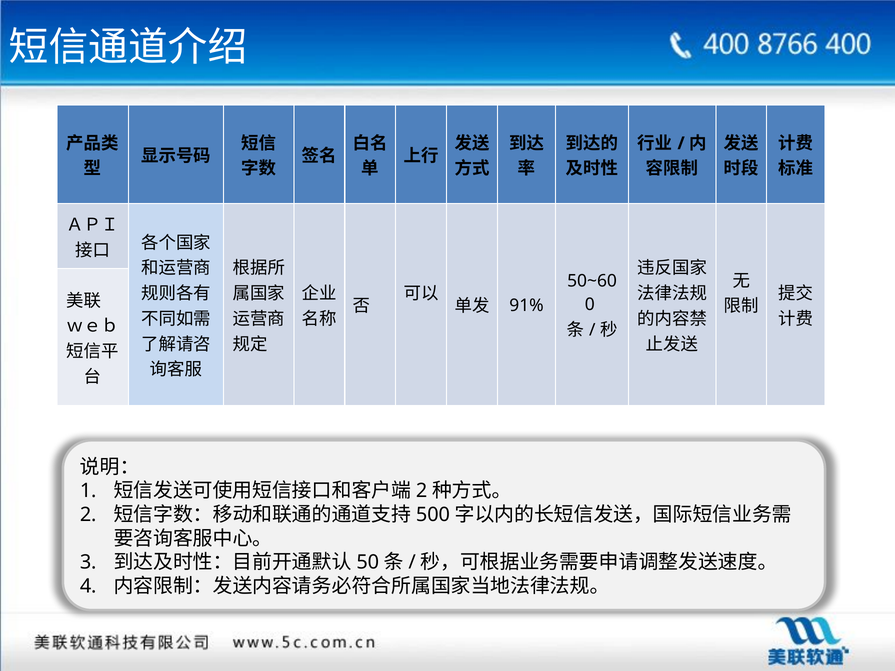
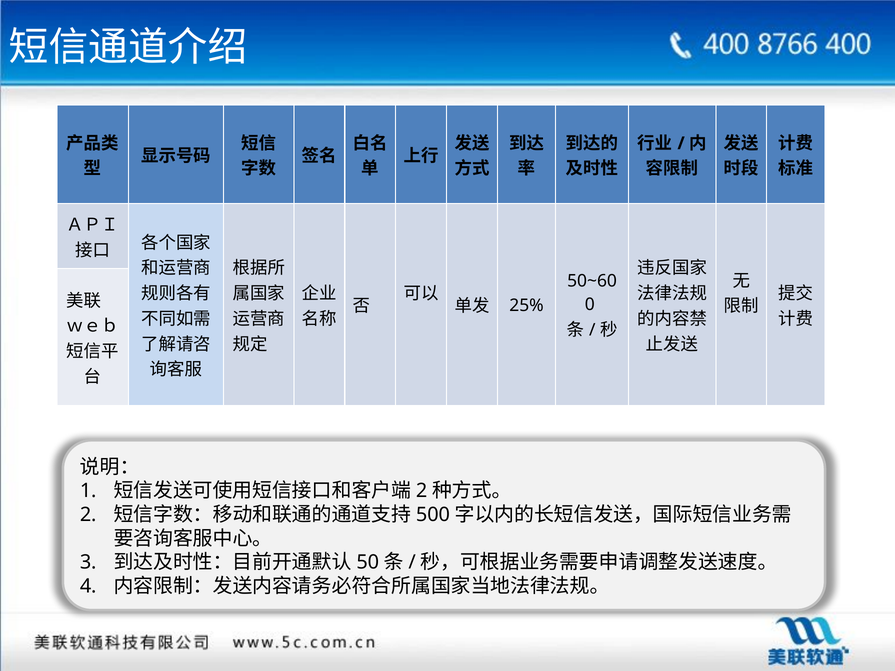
91%: 91% -> 25% (527, 305)
